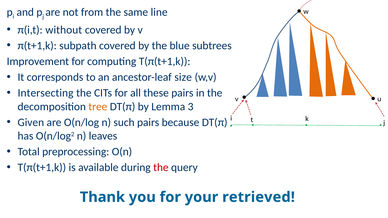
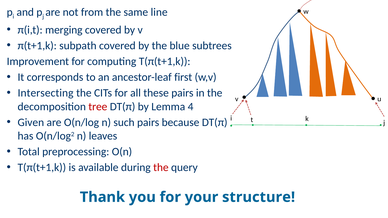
without: without -> merging (64, 30)
size: size -> first (183, 77)
tree colour: orange -> red (98, 107)
3: 3 -> 4 (191, 107)
retrieved: retrieved -> structure (259, 197)
